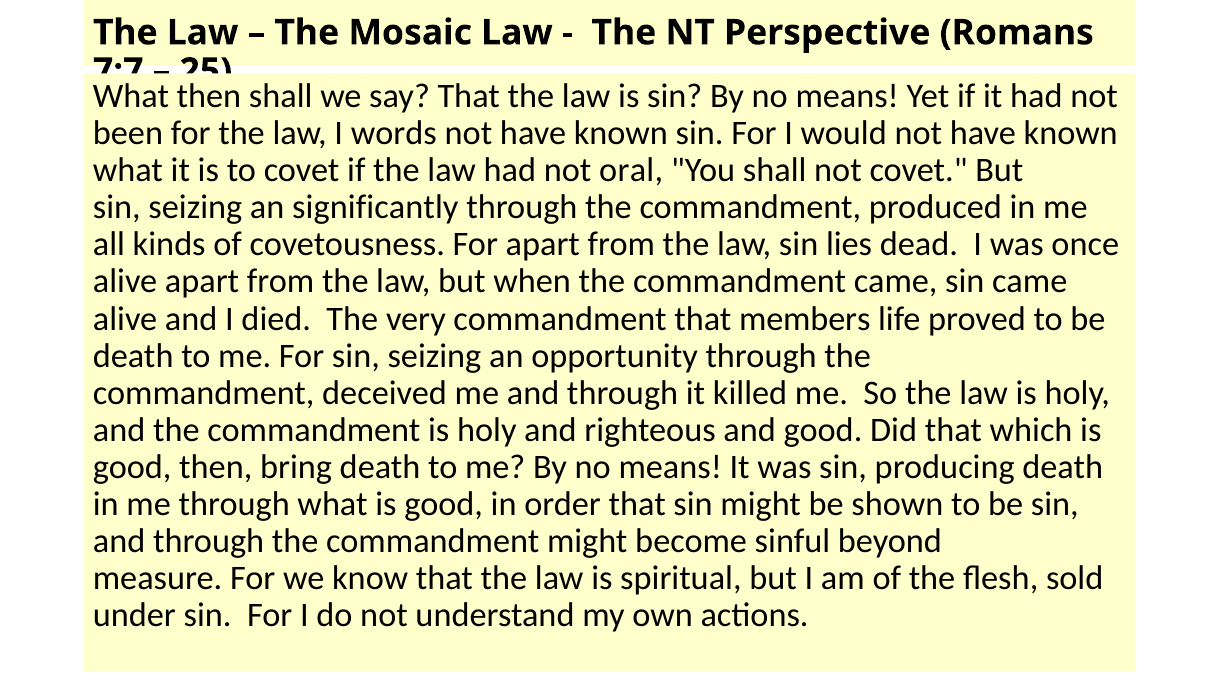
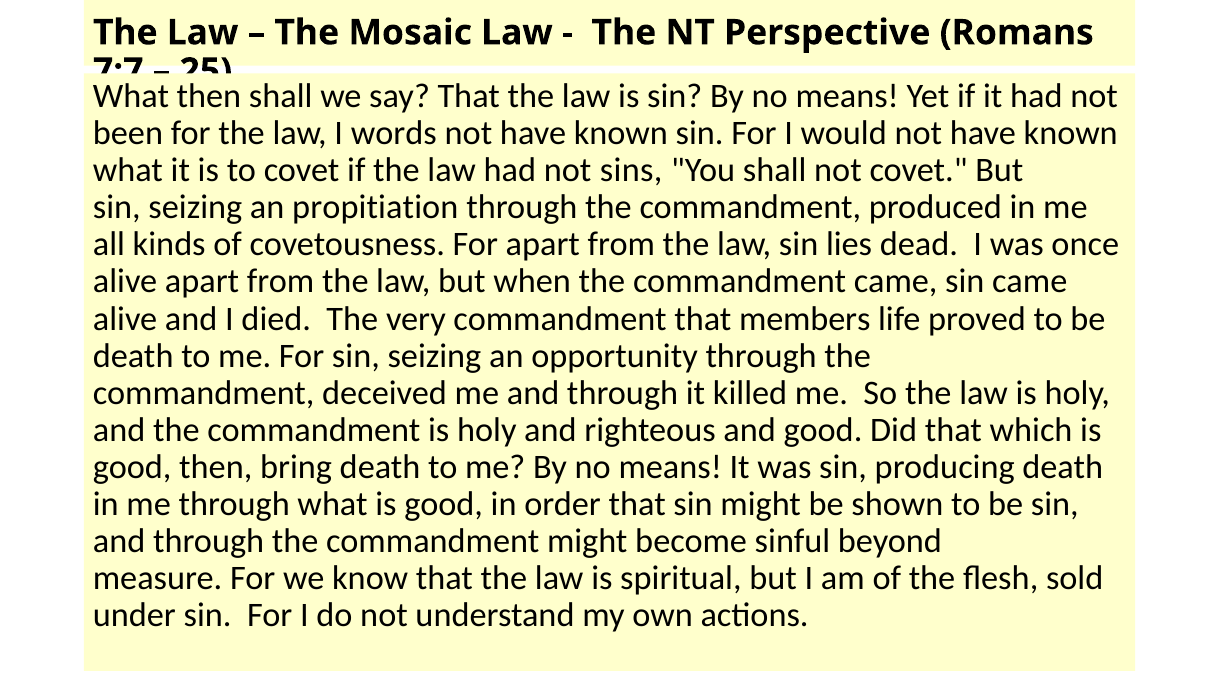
oral: oral -> sins (631, 170)
significantly: significantly -> propitiation (375, 207)
